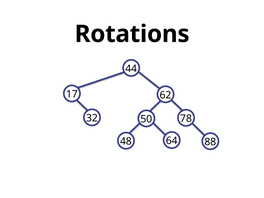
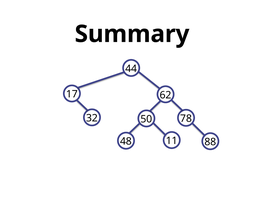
Rotations: Rotations -> Summary (132, 34)
64: 64 -> 11 (172, 141)
